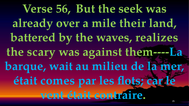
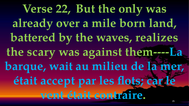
56: 56 -> 22 (63, 9)
seek: seek -> only (131, 9)
their: their -> born (133, 23)
comes: comes -> accept (58, 81)
